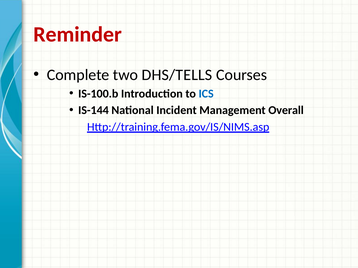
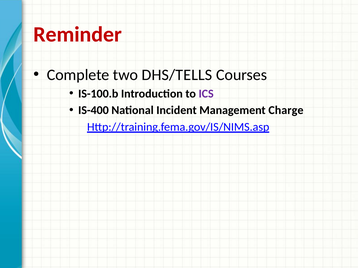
ICS colour: blue -> purple (206, 94)
IS-144: IS-144 -> IS-400 (93, 110)
Overall: Overall -> Charge (286, 110)
